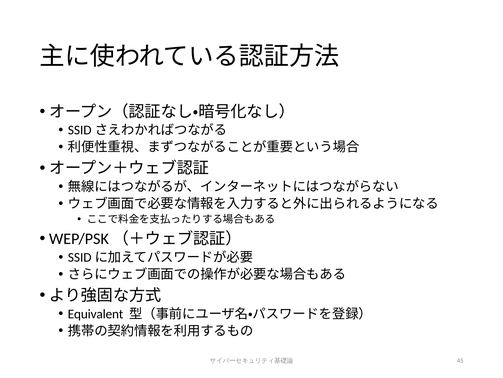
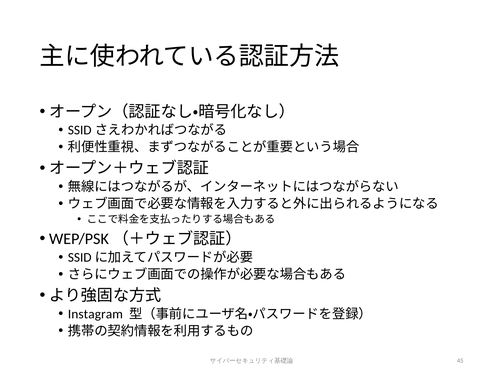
Equivalent: Equivalent -> Instagram (95, 313)
